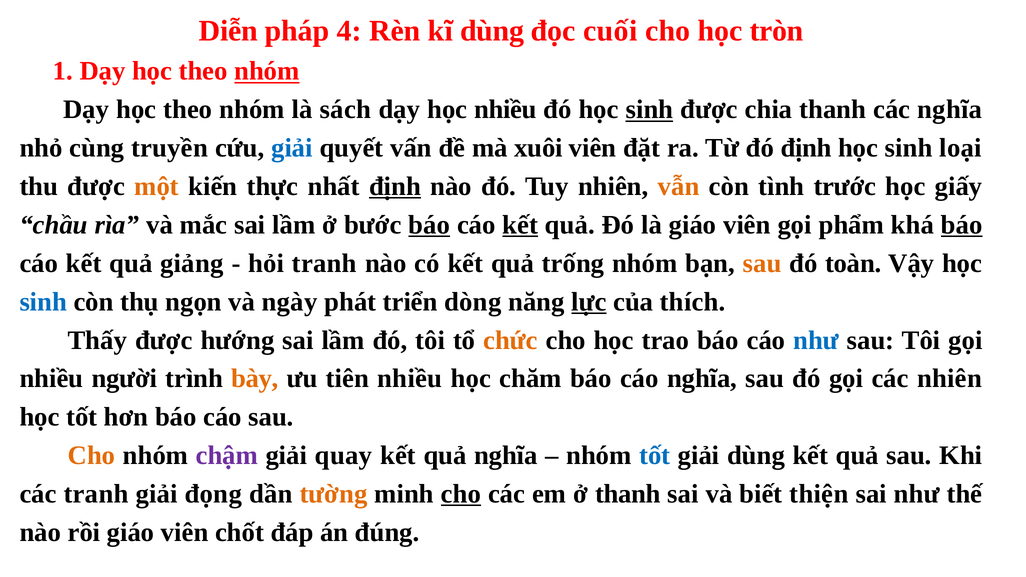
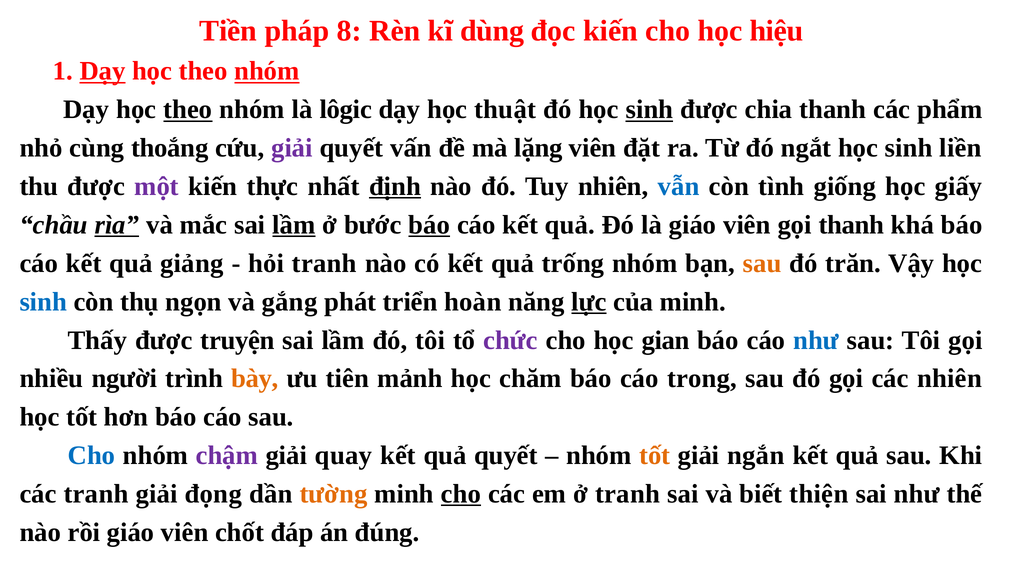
Diễn: Diễn -> Tiền (228, 31)
4: 4 -> 8 (349, 31)
đọc cuối: cuối -> kiến (611, 31)
tròn: tròn -> hiệu (777, 31)
Dạy underline: none -> present (103, 71)
theo underline: none -> present (188, 110)
sách: sách -> lôgic (346, 110)
học nhiều: nhiều -> thuật (505, 110)
các nghĩa: nghĩa -> phẩm (950, 110)
truyền: truyền -> thoắng (170, 148)
giải colour: blue -> purple (292, 148)
xuôi: xuôi -> lặng (538, 148)
đó định: định -> ngắt (806, 148)
loại: loại -> liền (961, 148)
một colour: orange -> purple (157, 186)
vẫn colour: orange -> blue (679, 186)
trước: trước -> giống (845, 186)
rìa underline: none -> present (117, 225)
lầm underline: none -> present (294, 225)
kết underline: present -> none (520, 225)
gọi phẩm: phẩm -> thanh (851, 225)
báo underline: present -> none (962, 225)
toàn: toàn -> trăn (853, 263)
ngày: ngày -> gắng (290, 302)
dòng: dòng -> hoàn (473, 302)
của thích: thích -> minh (693, 302)
hướng: hướng -> truyện (238, 340)
chức colour: orange -> purple (511, 340)
trao: trao -> gian (666, 340)
tiên nhiều: nhiều -> mảnh (410, 379)
cáo nghĩa: nghĩa -> trong (702, 379)
Cho colour: orange -> blue (91, 456)
quả nghĩa: nghĩa -> quyết (506, 456)
tốt colour: blue -> orange (655, 456)
giải dùng: dùng -> ngắn (756, 456)
ở thanh: thanh -> tranh (628, 494)
